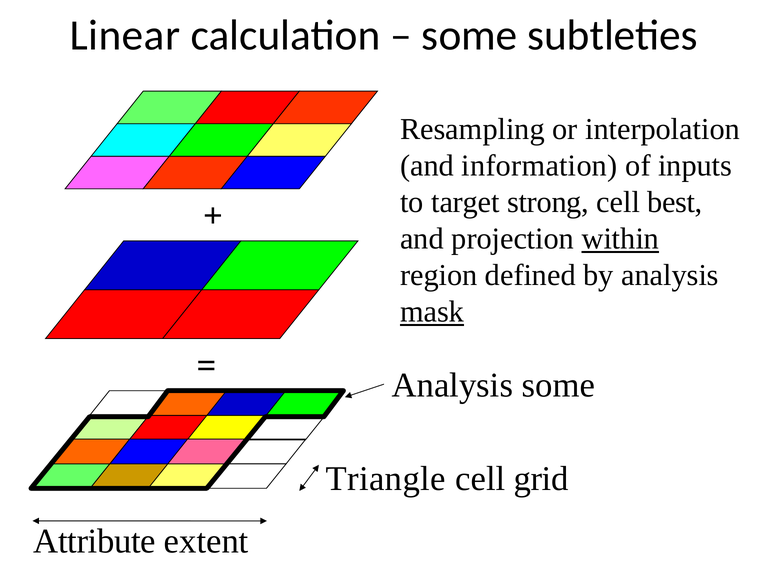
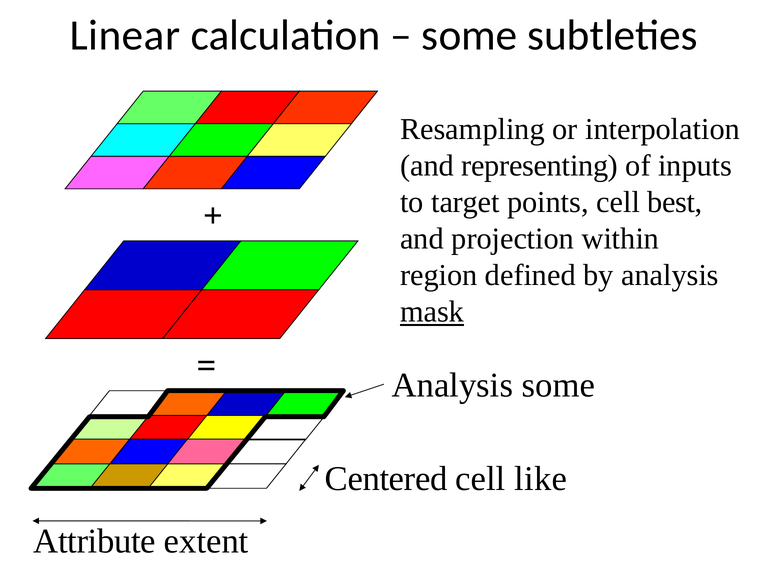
information: information -> representing (540, 166)
strong: strong -> points (548, 202)
within underline: present -> none (620, 239)
Triangle: Triangle -> Centered (386, 479)
grid: grid -> like (541, 479)
